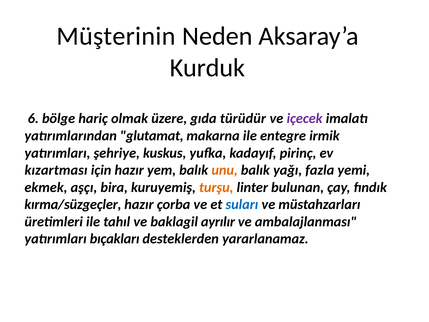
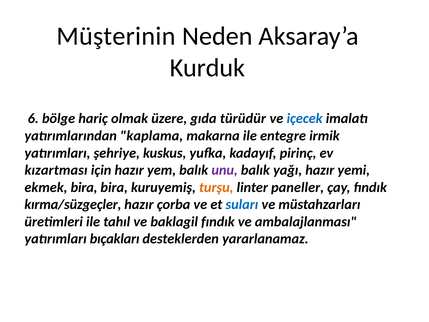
içecek colour: purple -> blue (305, 119)
glutamat: glutamat -> kaplama (152, 136)
unu colour: orange -> purple (225, 170)
yağı fazla: fazla -> hazır (320, 170)
ekmek aşçı: aşçı -> bira (84, 187)
bulunan: bulunan -> paneller (298, 187)
baklagil ayrılır: ayrılır -> fındık (218, 221)
